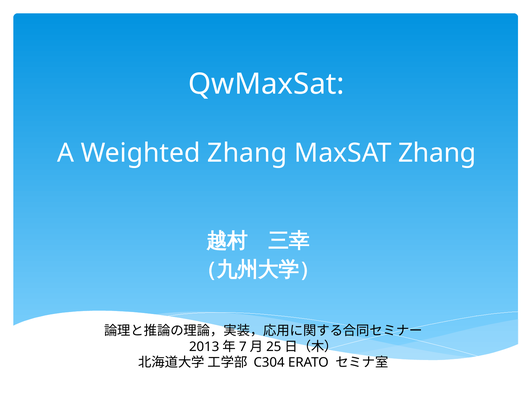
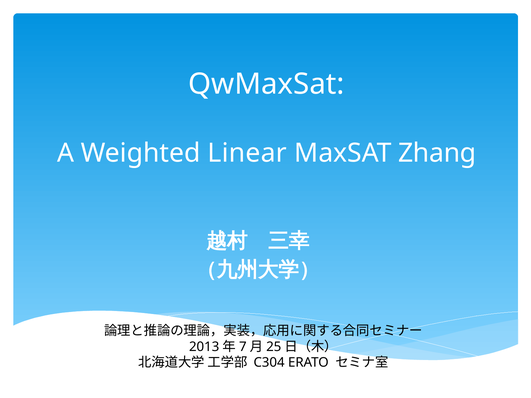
Weighted Zhang: Zhang -> Linear (247, 153)
